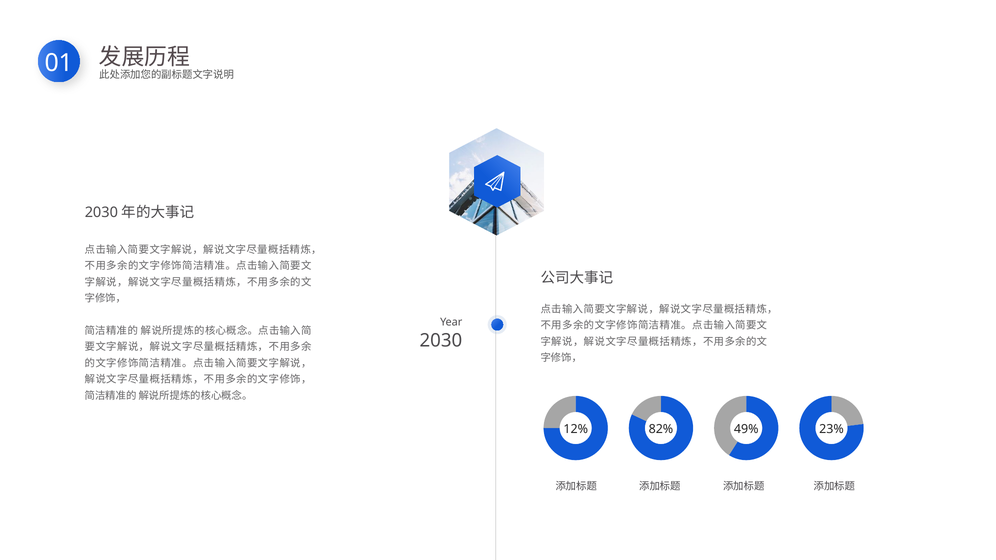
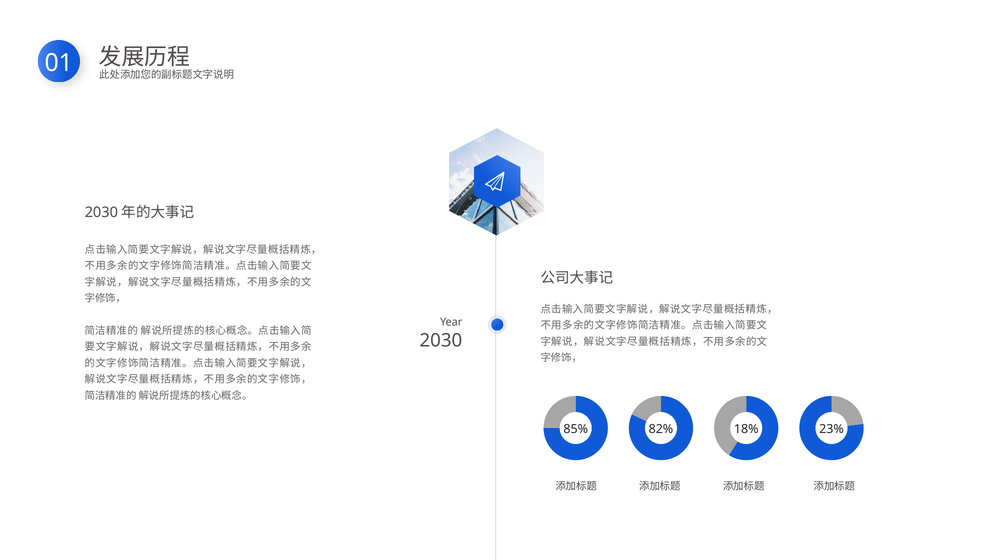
12%: 12% -> 85% (576, 429)
49%: 49% -> 18% (746, 429)
